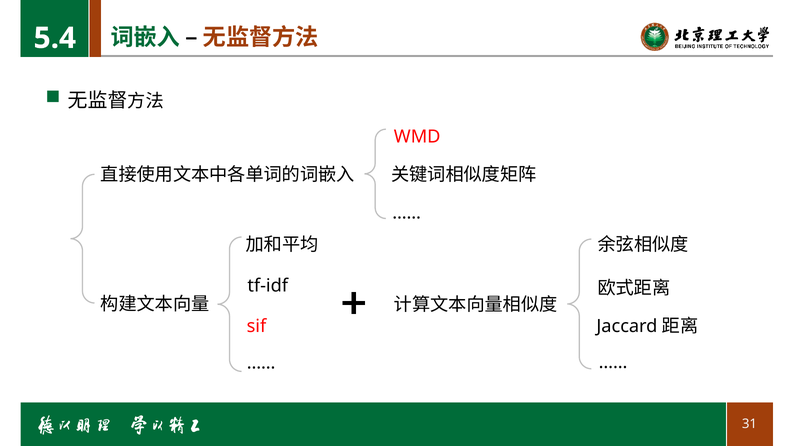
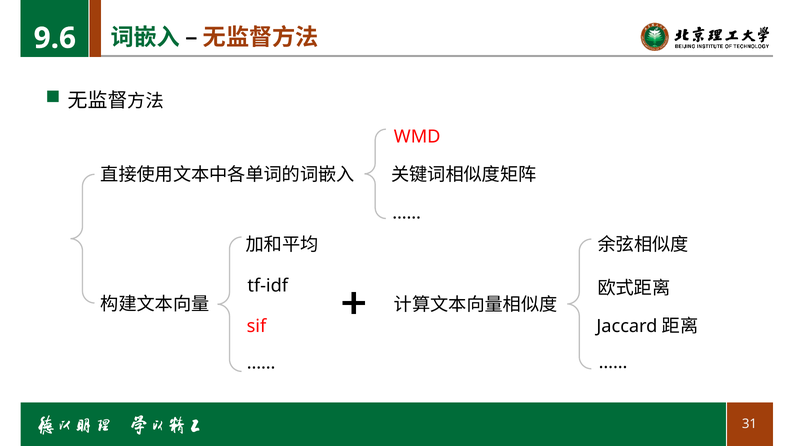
5.4: 5.4 -> 9.6 (55, 38)
